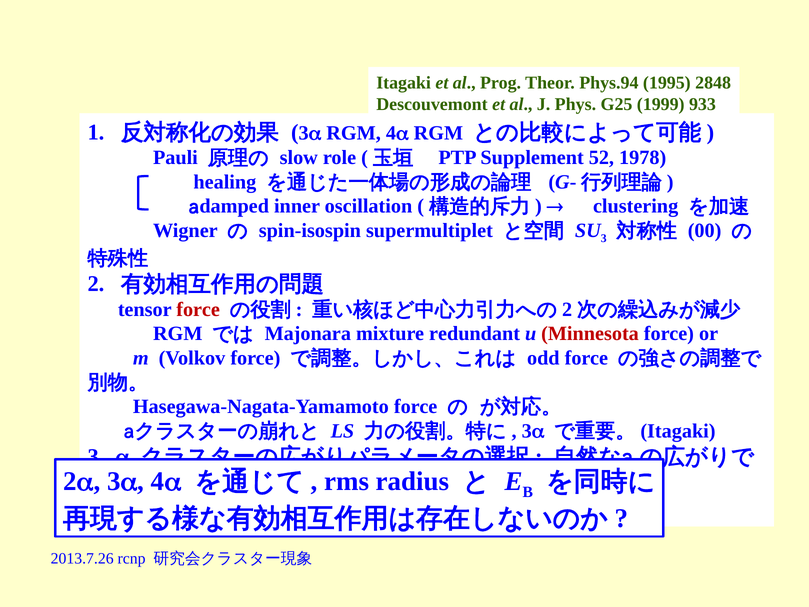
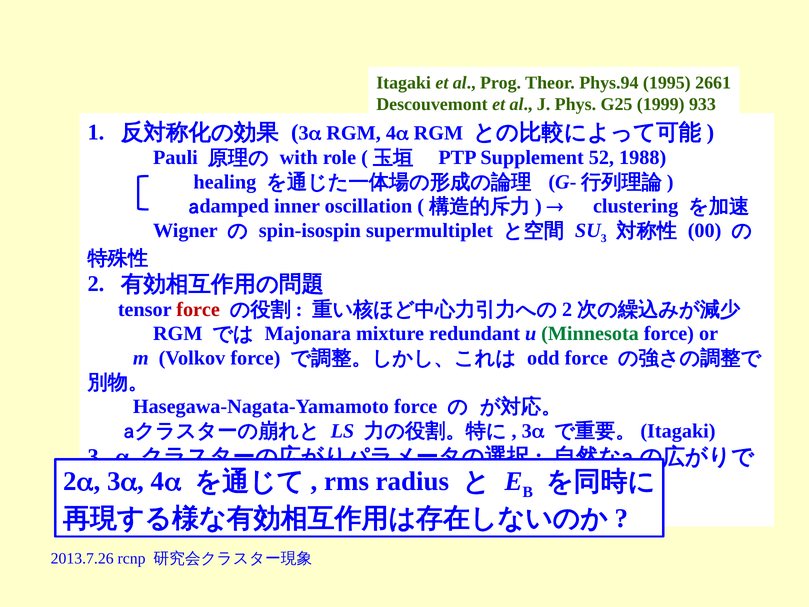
2848: 2848 -> 2661 (713, 83)
slow: slow -> with (299, 158)
1978: 1978 -> 1988 (643, 158)
Minnesota colour: red -> green (590, 334)
